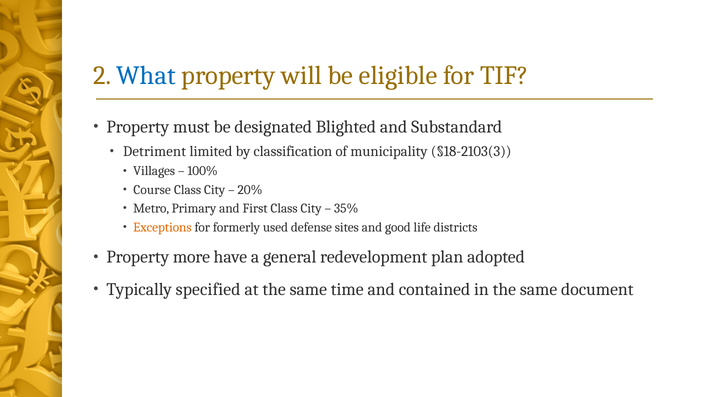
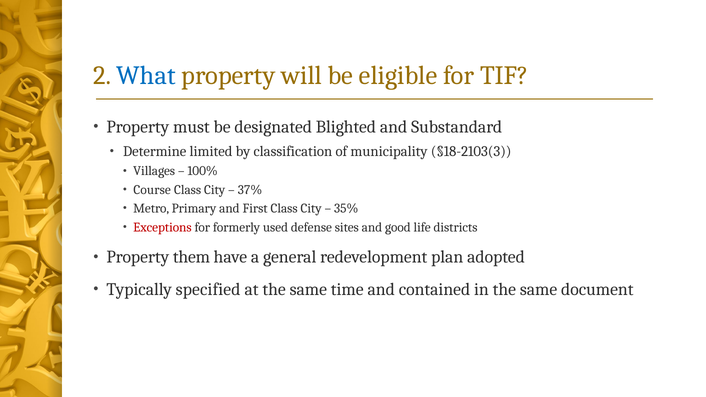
Detriment: Detriment -> Determine (155, 152)
20%: 20% -> 37% (250, 190)
Exceptions colour: orange -> red (162, 227)
more: more -> them (191, 257)
